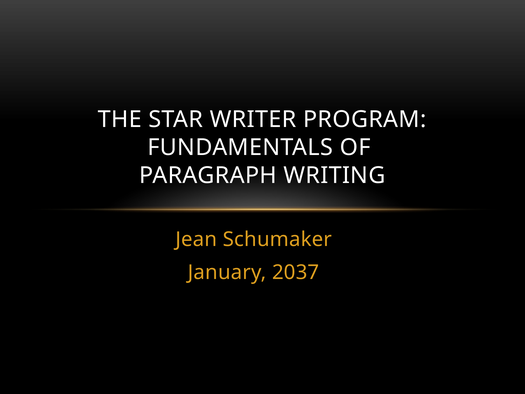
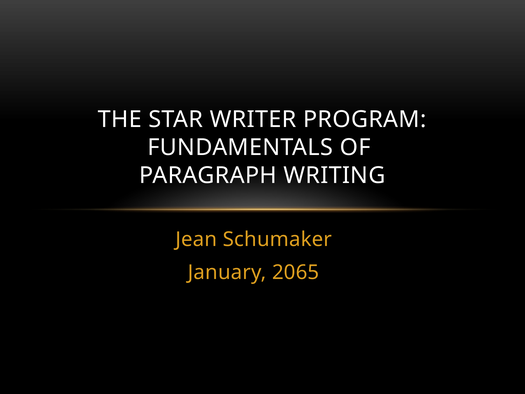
2037: 2037 -> 2065 (296, 272)
